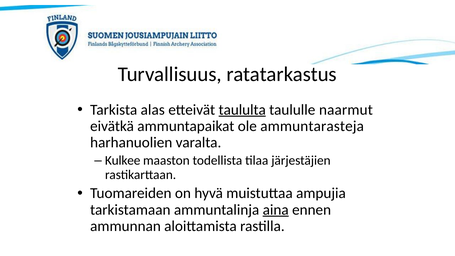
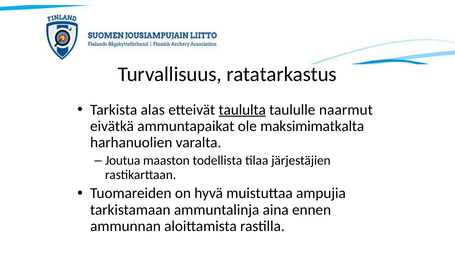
ammuntarasteja: ammuntarasteja -> maksimimatkalta (312, 126)
Kulkee: Kulkee -> Joutua (123, 161)
aina underline: present -> none (276, 210)
